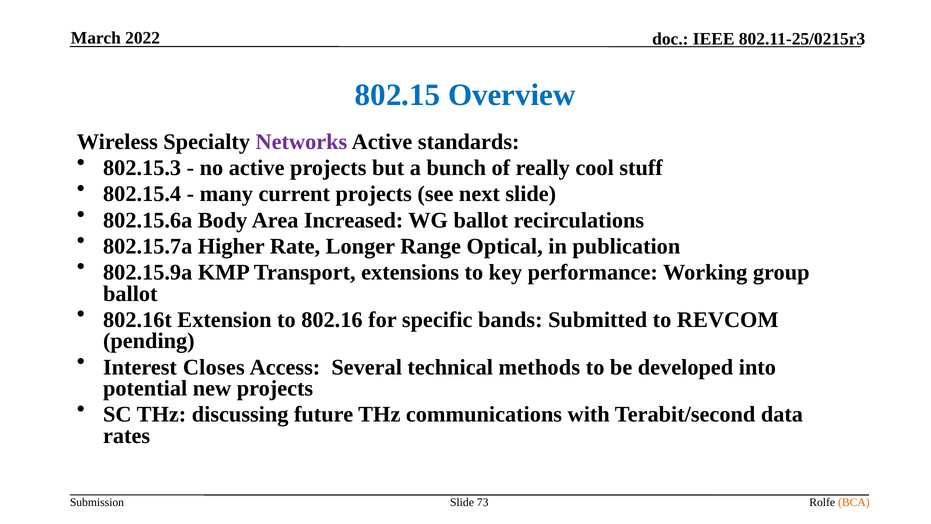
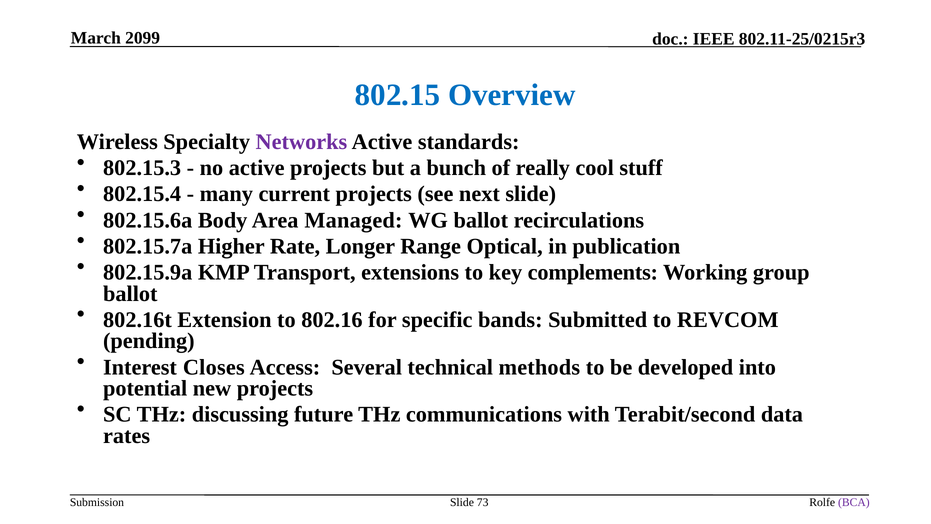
2022: 2022 -> 2099 (143, 38)
Increased: Increased -> Managed (353, 220)
performance: performance -> complements (593, 272)
BCA colour: orange -> purple (854, 502)
